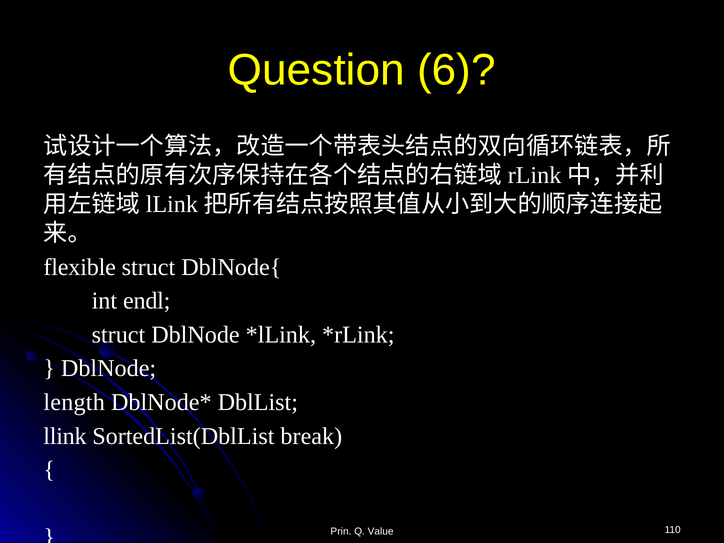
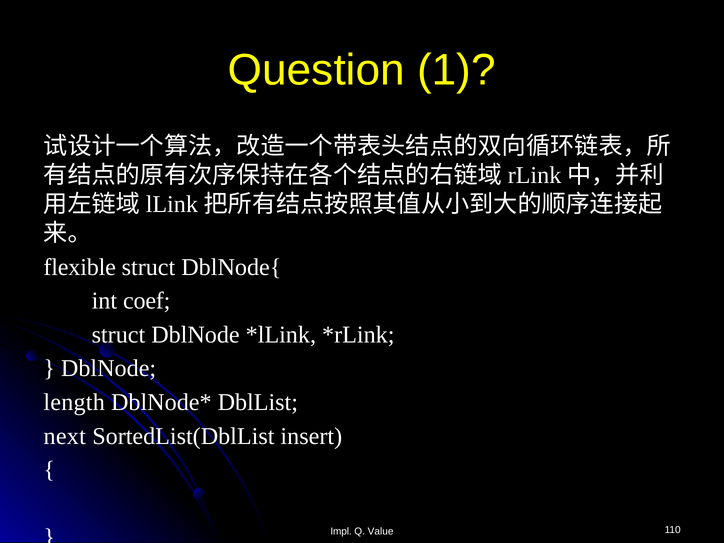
6: 6 -> 1 (456, 70)
endl: endl -> coef (147, 301)
llink: llink -> next (65, 436)
break: break -> insert (311, 436)
Prin: Prin -> Impl (341, 531)
